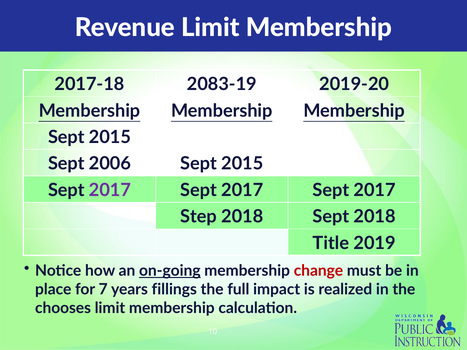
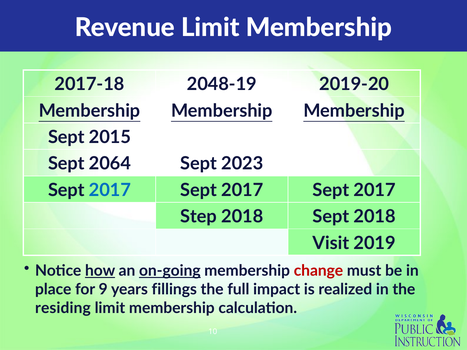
2083-19: 2083-19 -> 2048-19 (222, 84)
2006: 2006 -> 2064 (110, 164)
2015: 2015 -> 2023 (242, 164)
2017 colour: purple -> blue (110, 190)
Title: Title -> Visit (331, 243)
how underline: none -> present (100, 271)
7: 7 -> 9 (103, 290)
chooses: chooses -> residing (63, 308)
